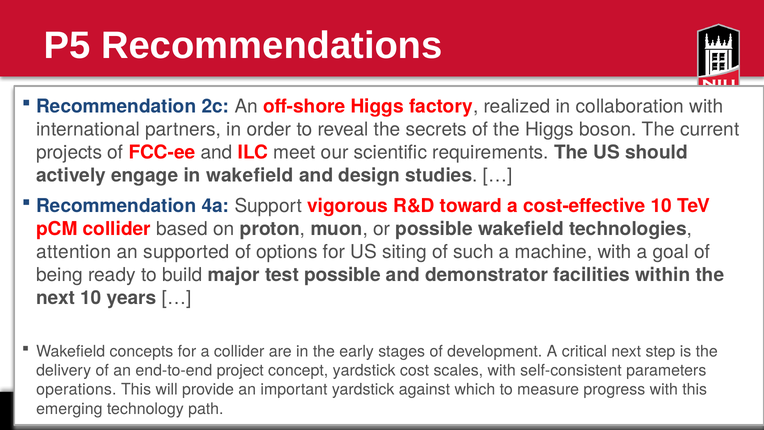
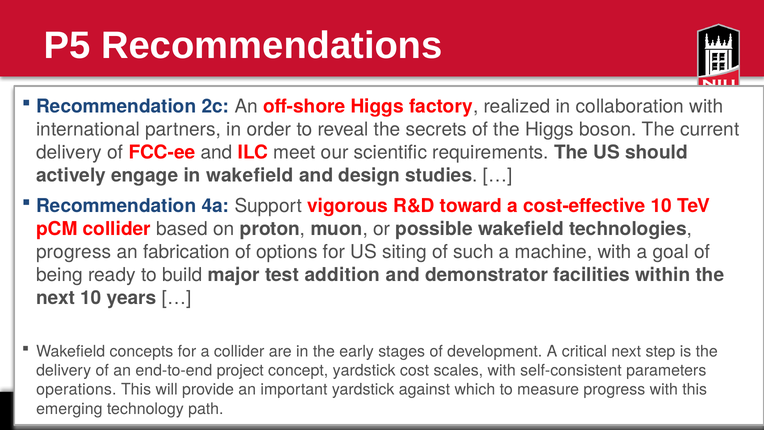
projects: projects -> delivery (69, 152)
attention: attention -> progress (74, 252)
supported: supported -> fabrication (187, 252)
test possible: possible -> addition (342, 275)
